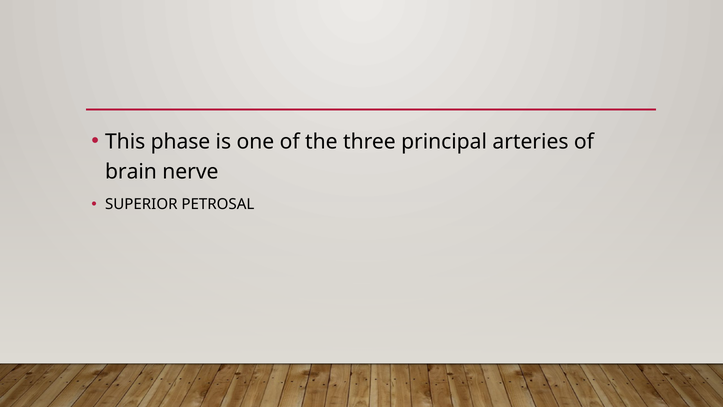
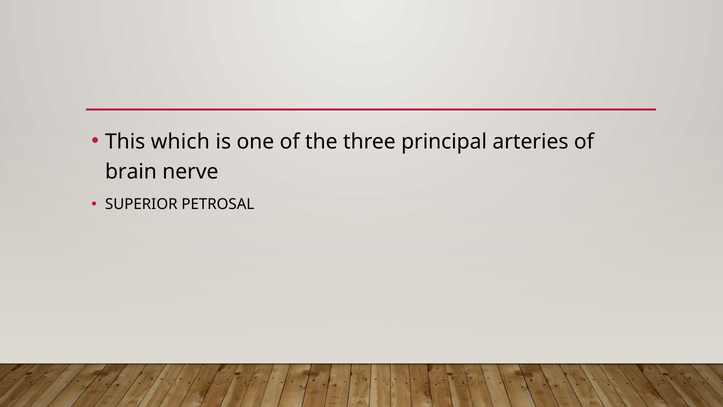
phase: phase -> which (180, 141)
